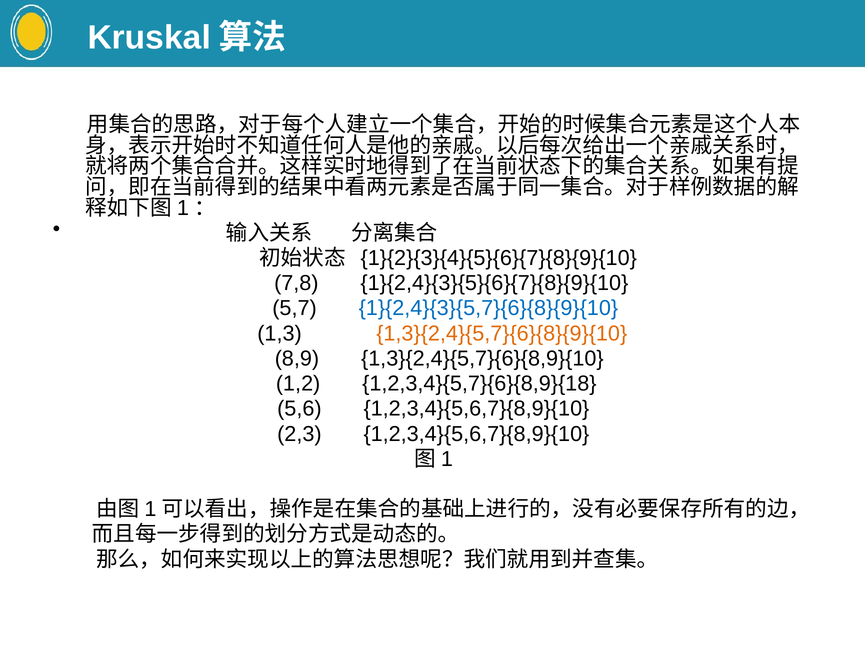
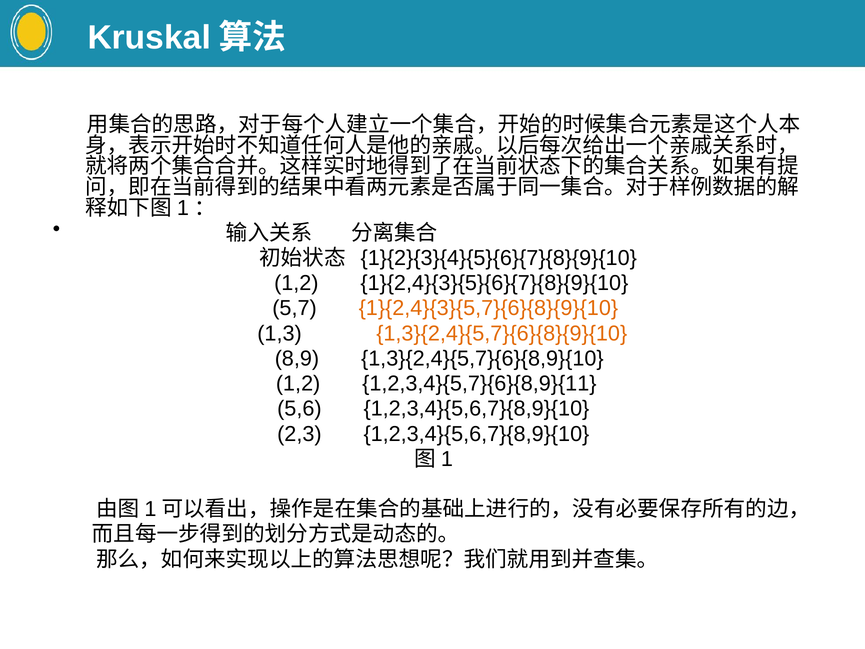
7,8: 7,8 -> 1,2 (296, 283)
1}{2,4}{3}{5,7}{6}{8}{9}{10 colour: blue -> orange (488, 308)
1,2,3,4}{5,7}{6}{8,9}{18: 1,2,3,4}{5,7}{6}{8,9}{18 -> 1,2,3,4}{5,7}{6}{8,9}{11 (479, 384)
